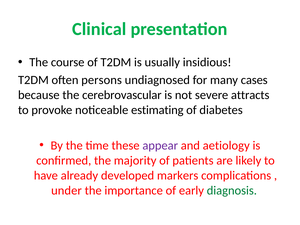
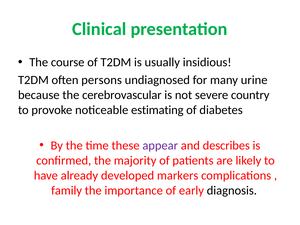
cases: cases -> urine (254, 80)
attracts: attracts -> country (250, 95)
aetiology: aetiology -> describes (226, 145)
under: under -> family (67, 190)
diagnosis colour: green -> black (232, 190)
